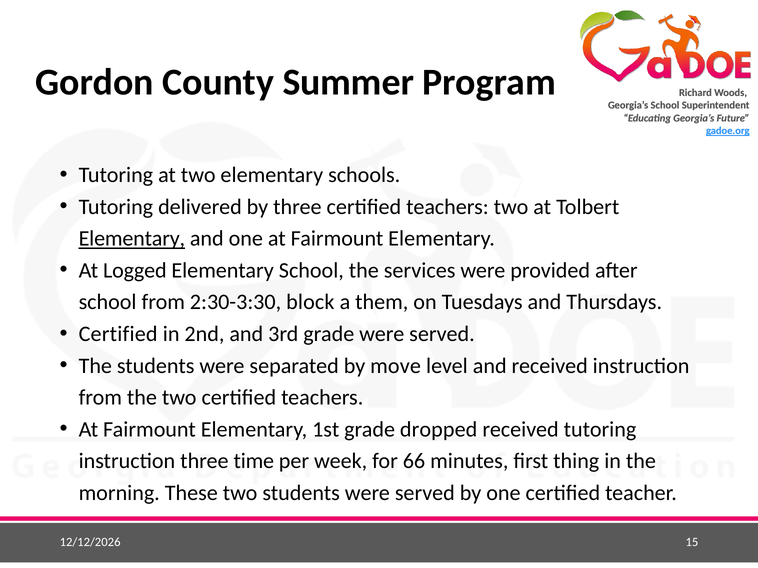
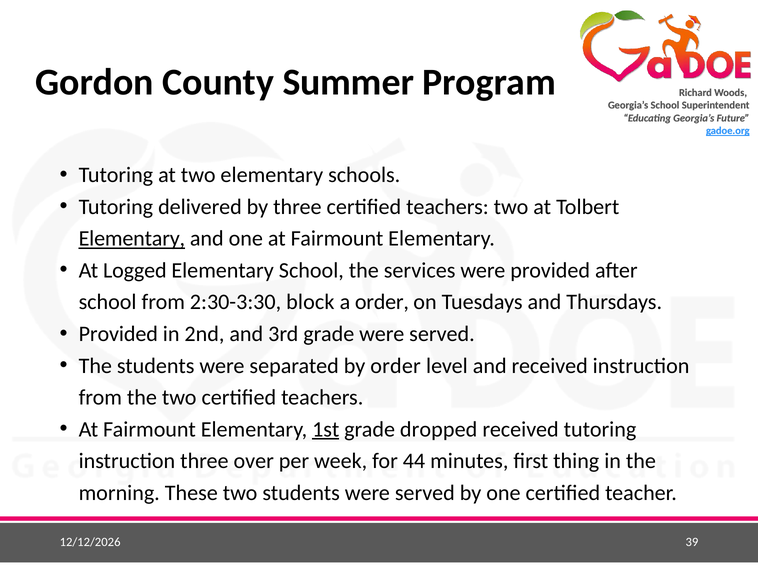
a them: them -> order (382, 302)
Certified: Certified -> Provided (118, 334)
by move: move -> order (396, 366)
1st underline: none -> present (326, 430)
time: time -> over (254, 462)
66: 66 -> 44 (414, 462)
15: 15 -> 39 (692, 543)
